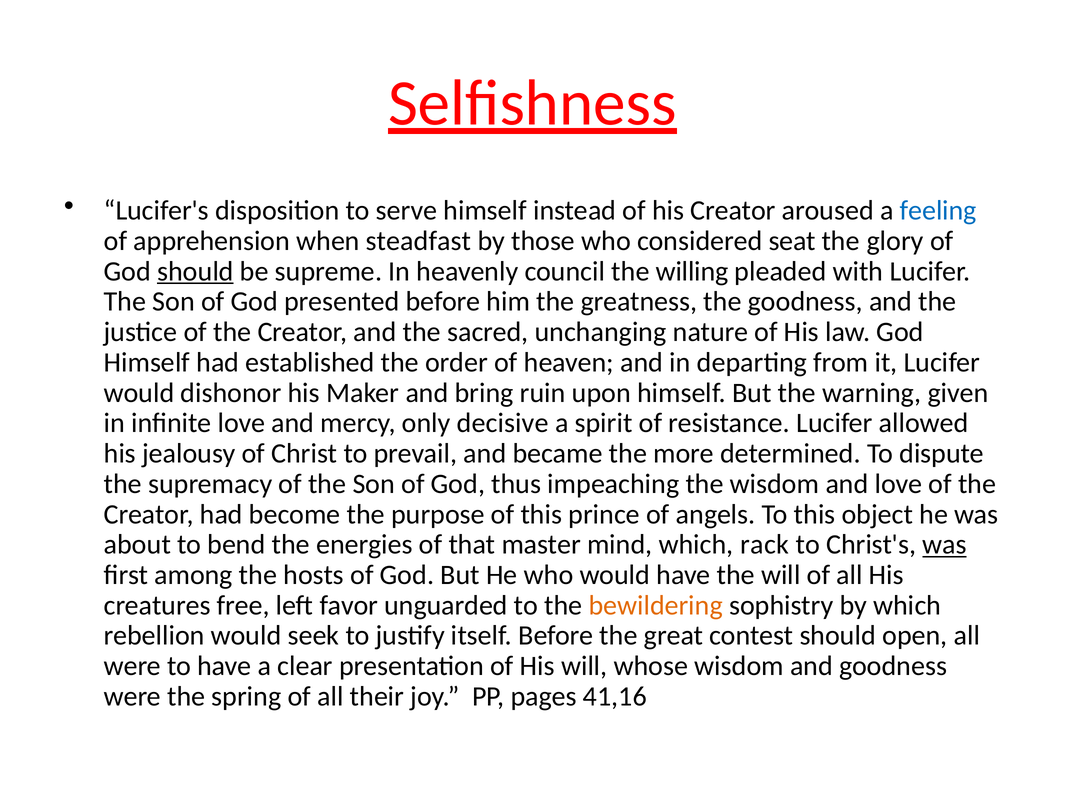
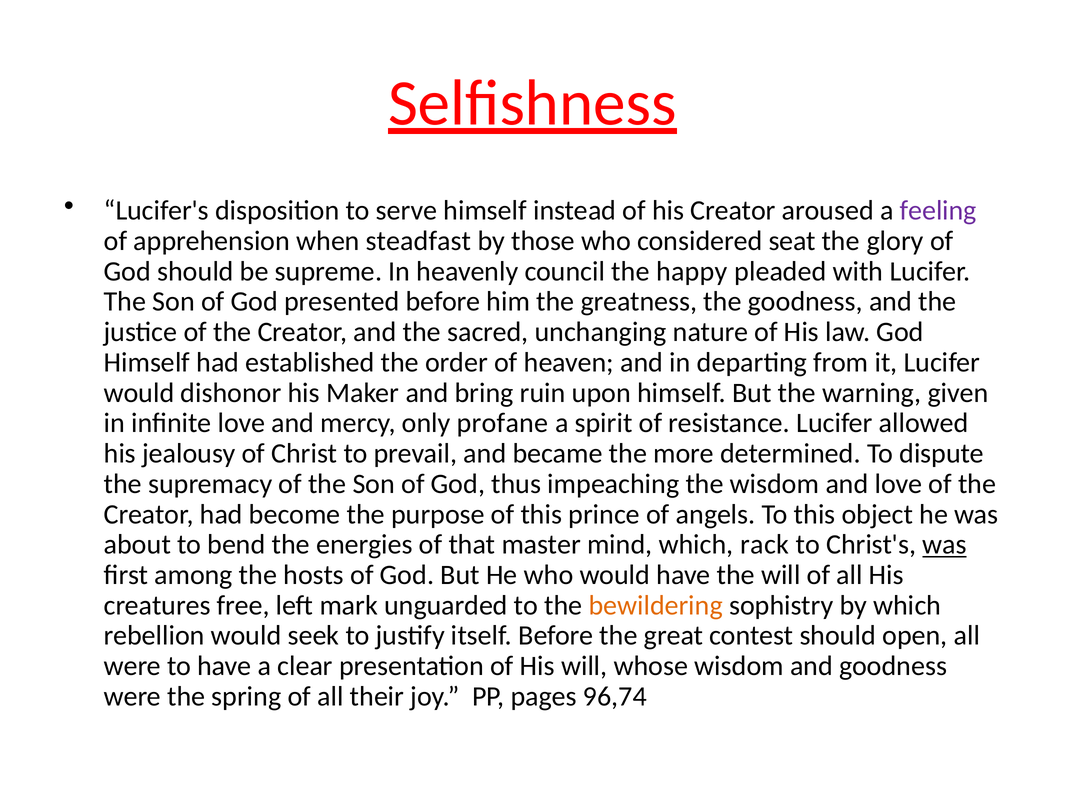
feeling colour: blue -> purple (938, 211)
should underline: present -> none (195, 271)
willing: willing -> happy (692, 271)
decisive: decisive -> profane (503, 423)
favor: favor -> mark (349, 605)
41,16: 41,16 -> 96,74 (615, 696)
